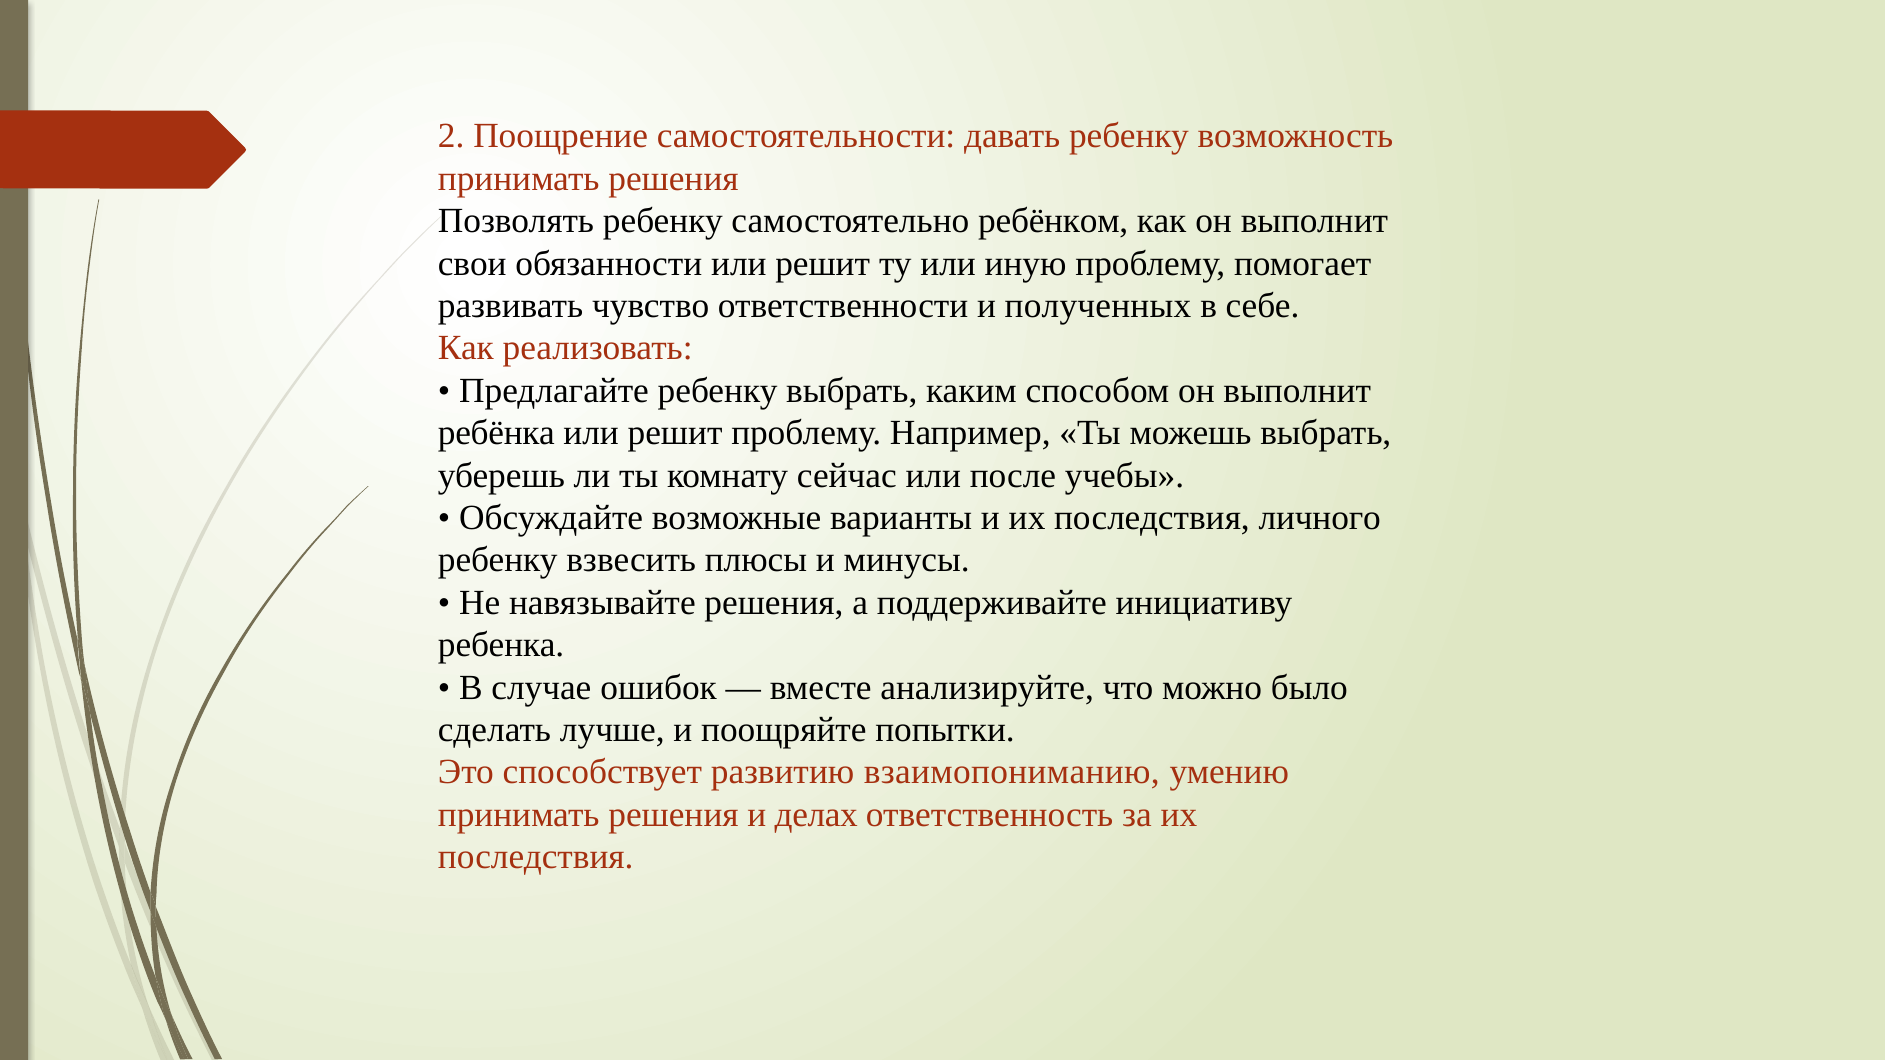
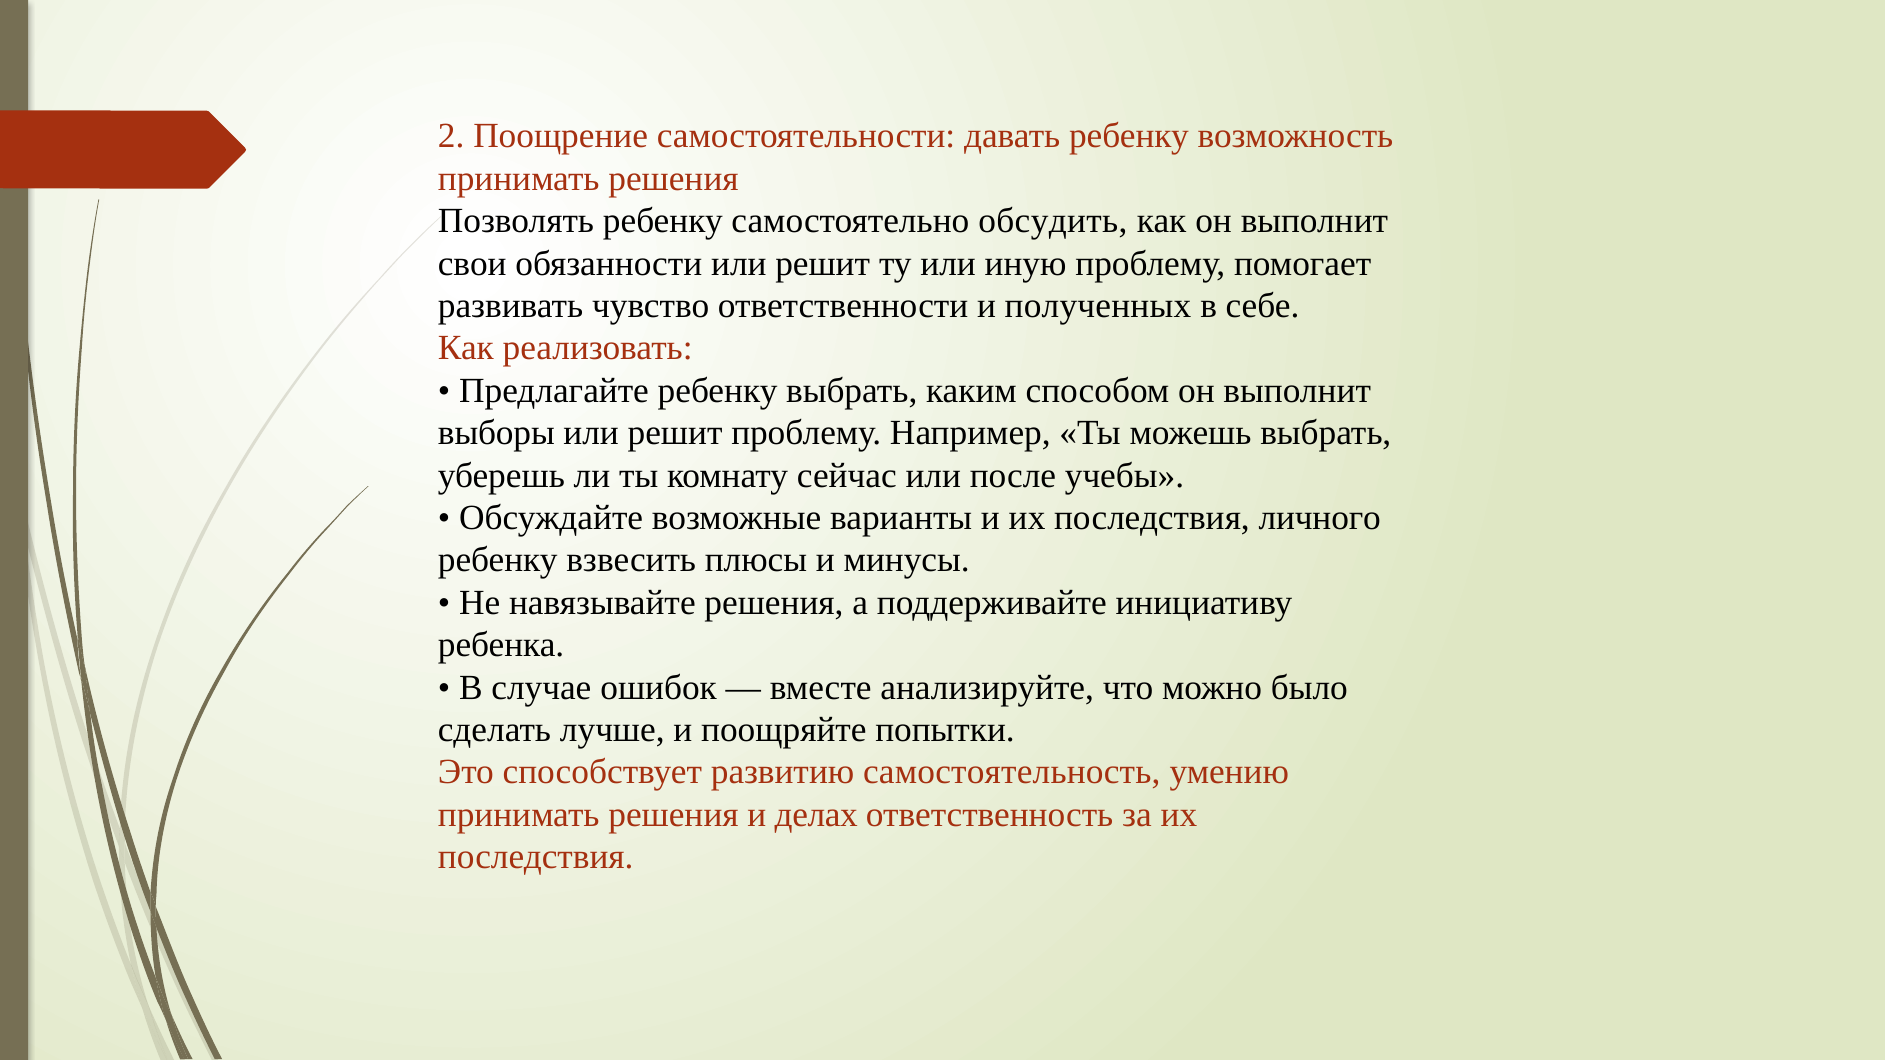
ребёнком: ребёнком -> обсудить (1053, 221)
ребёнка: ребёнка -> выборы (496, 433)
взаимопониманию: взаимопониманию -> самостоятельность (1012, 773)
